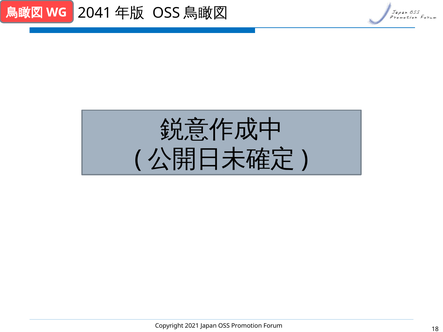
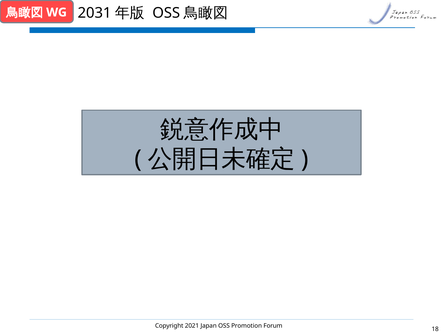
2041: 2041 -> 2031 (95, 13)
